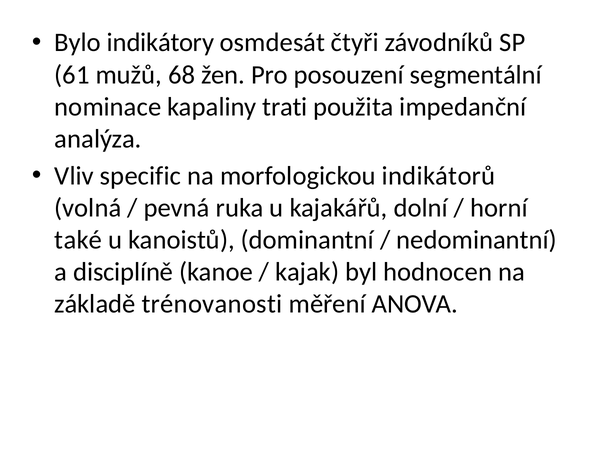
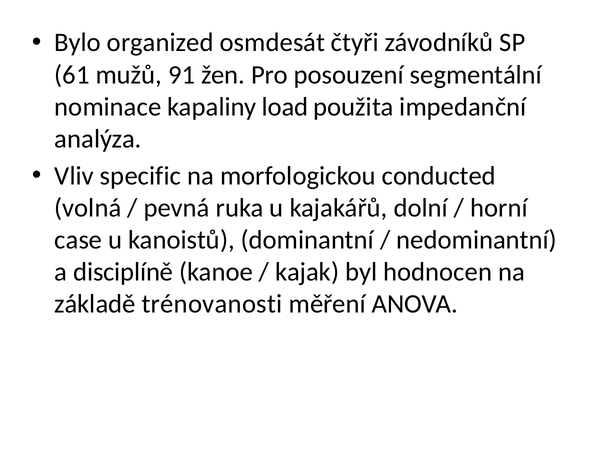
indikátory: indikátory -> organized (160, 43)
68: 68 -> 91 (182, 75)
trati: trati -> load (285, 107)
indikátorů: indikátorů -> conducted (439, 176)
také: také -> case (78, 240)
